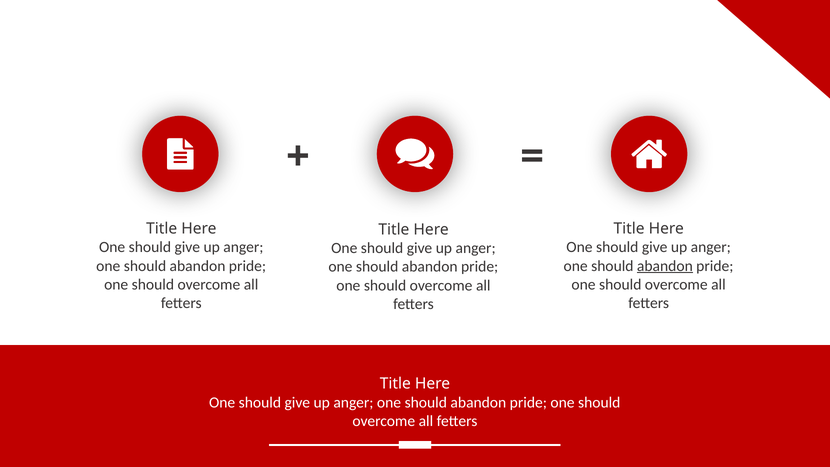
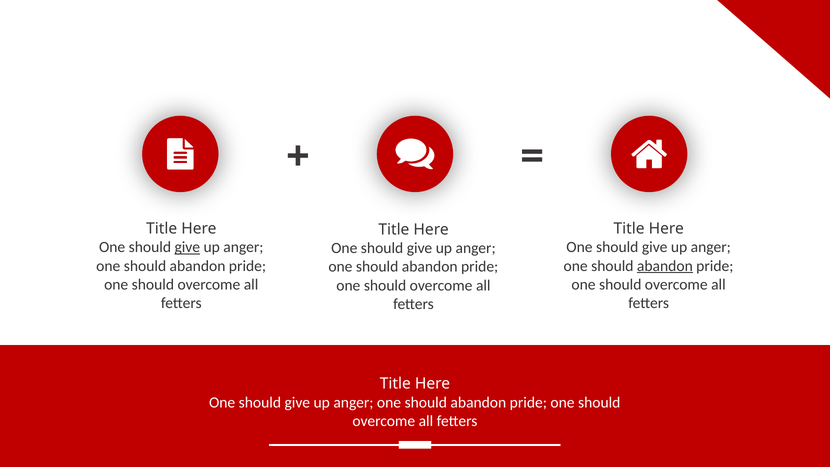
give underline: none -> present (187, 247)
